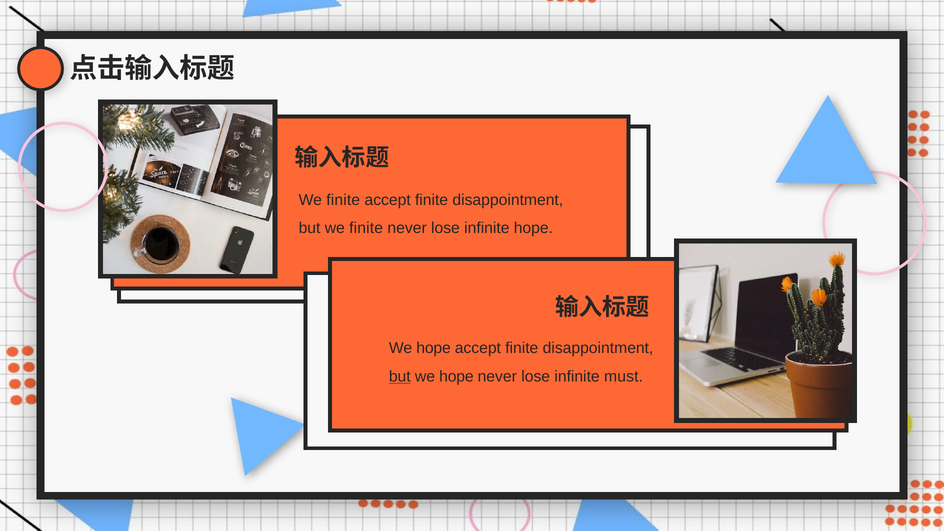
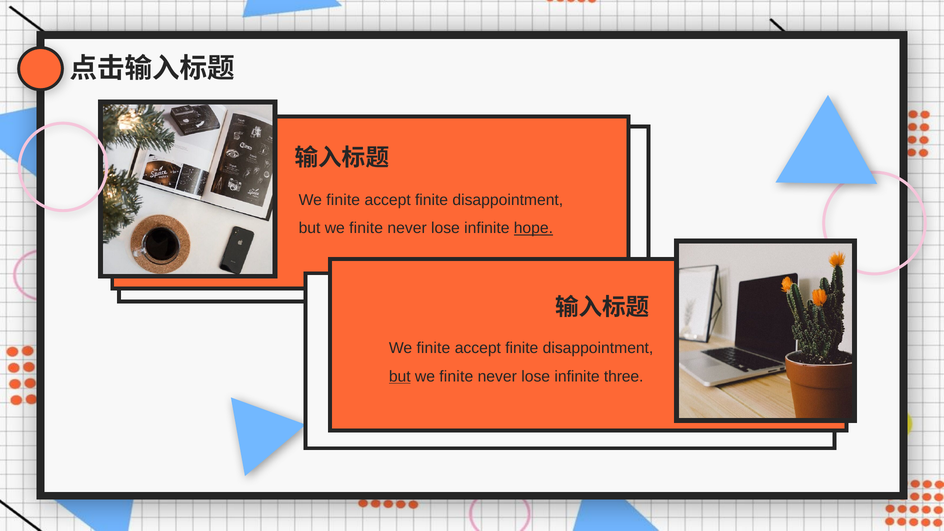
hope underline: none -> present (533, 228)
hope: hope -> finite (433, 348)
hope: hope -> finite (456, 376)
must: must -> three (624, 376)
